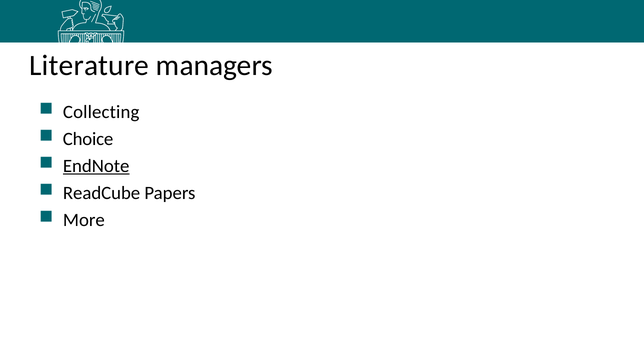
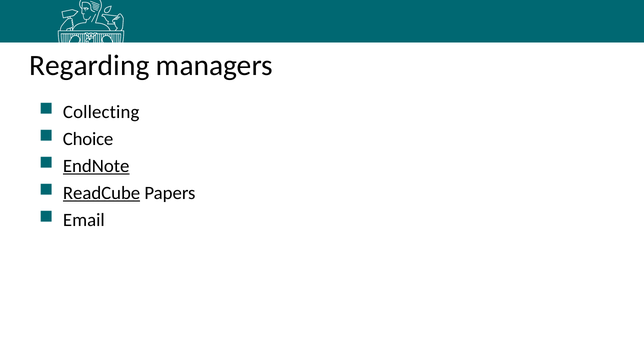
Literature: Literature -> Regarding (89, 66)
ReadCube underline: none -> present (102, 193)
More: More -> Email (84, 220)
